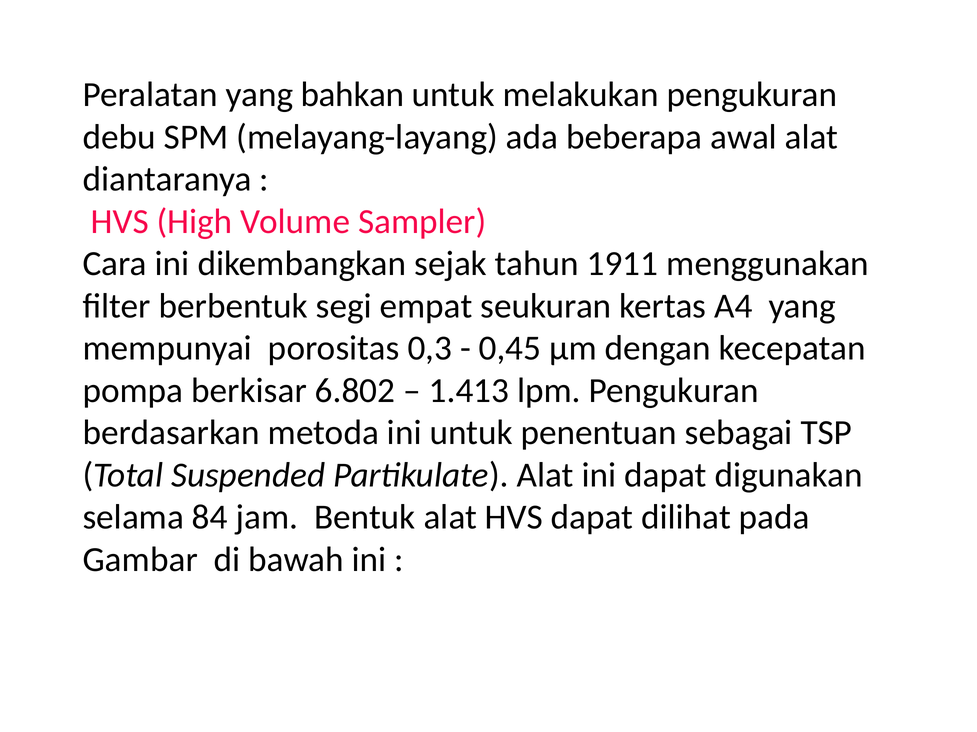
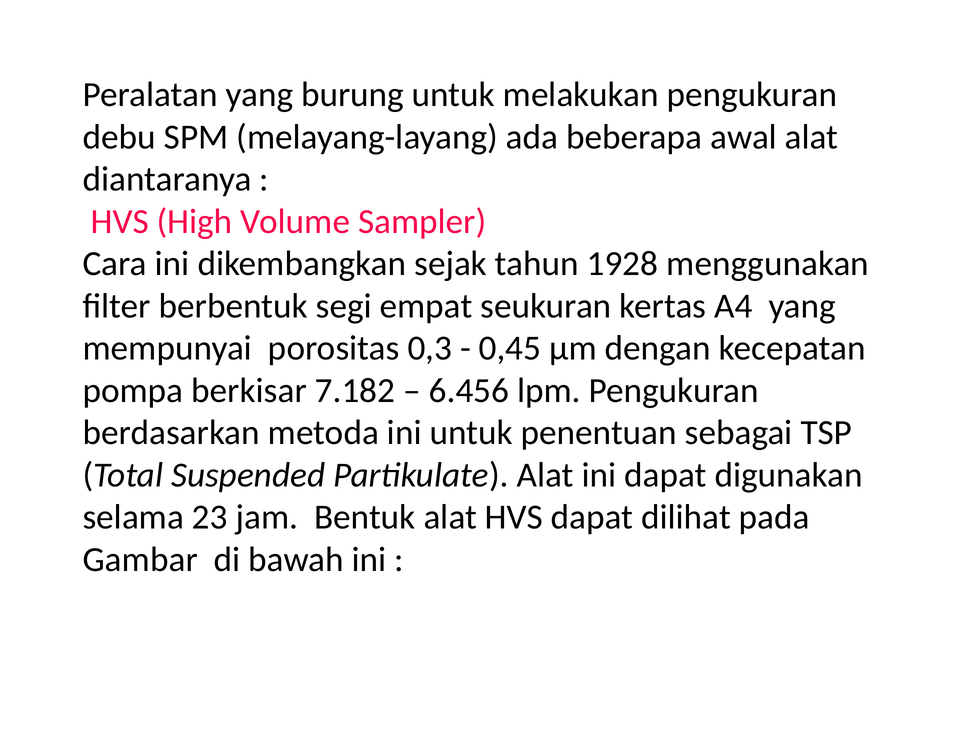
bahkan: bahkan -> burung (352, 95)
1911: 1911 -> 1928 (622, 264)
6.802: 6.802 -> 7.182 (355, 391)
1.413: 1.413 -> 6.456 (469, 391)
84: 84 -> 23 (210, 518)
